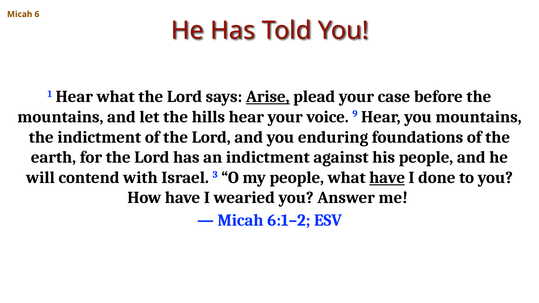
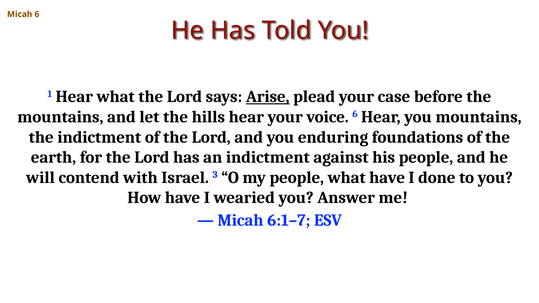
voice 9: 9 -> 6 (355, 114)
have underline: present -> none (387, 178)
6:1–2: 6:1–2 -> 6:1–7 (289, 220)
